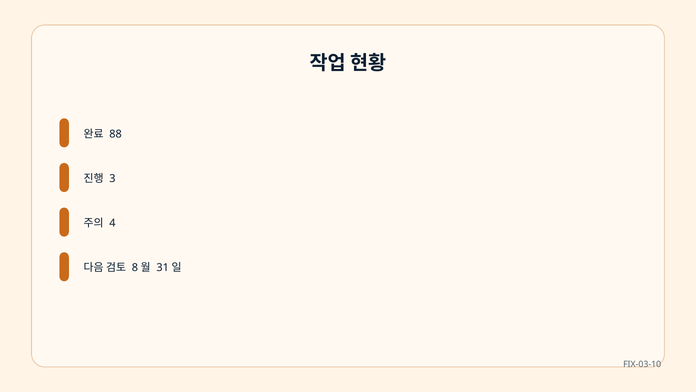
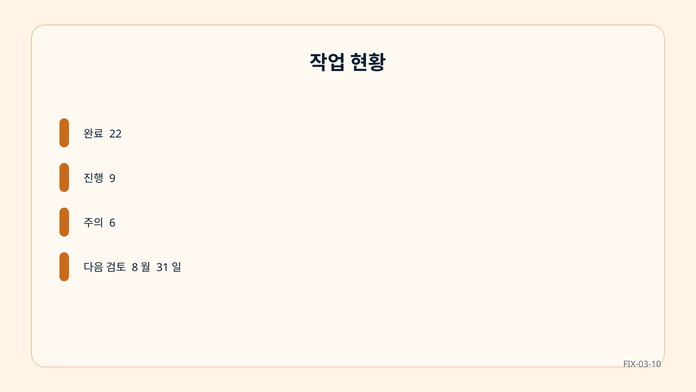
88: 88 -> 22 (116, 134)
3: 3 -> 9 (112, 178)
4: 4 -> 6 (112, 223)
